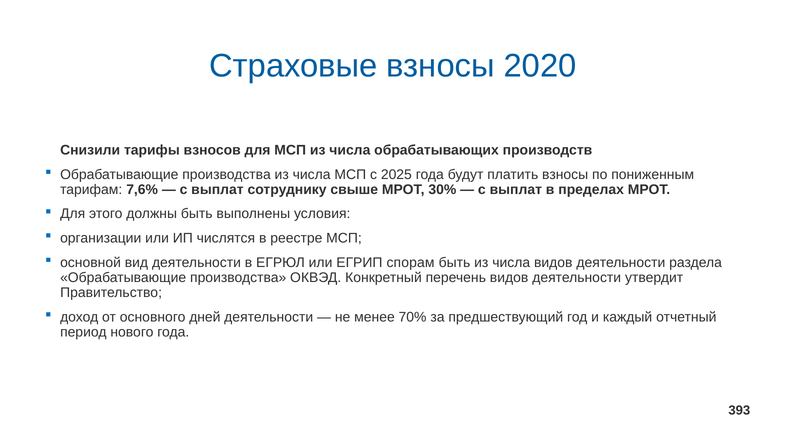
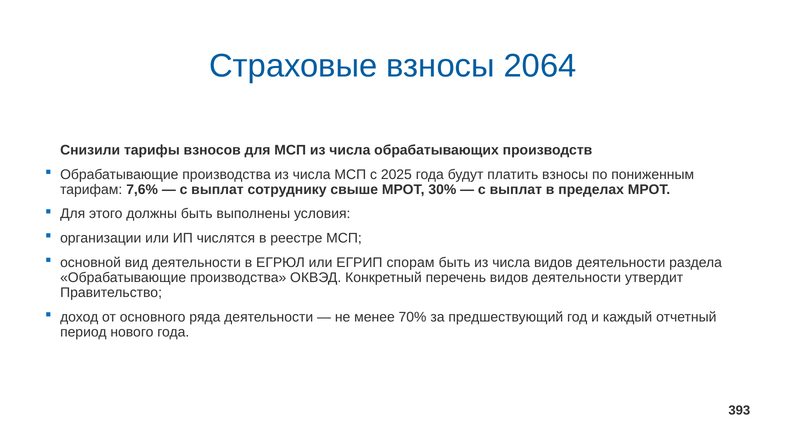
2020: 2020 -> 2064 (540, 66)
дней: дней -> ряда (205, 317)
